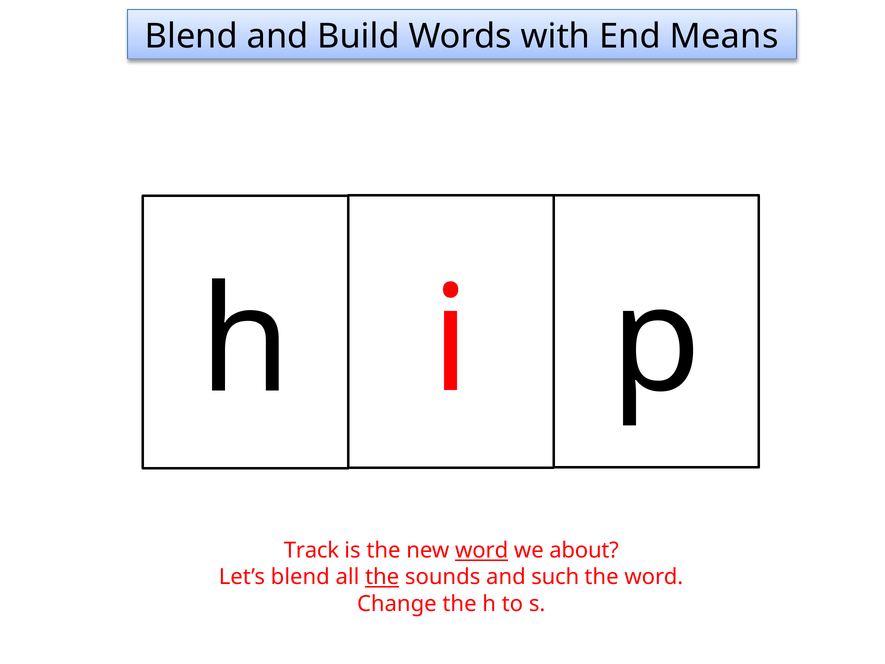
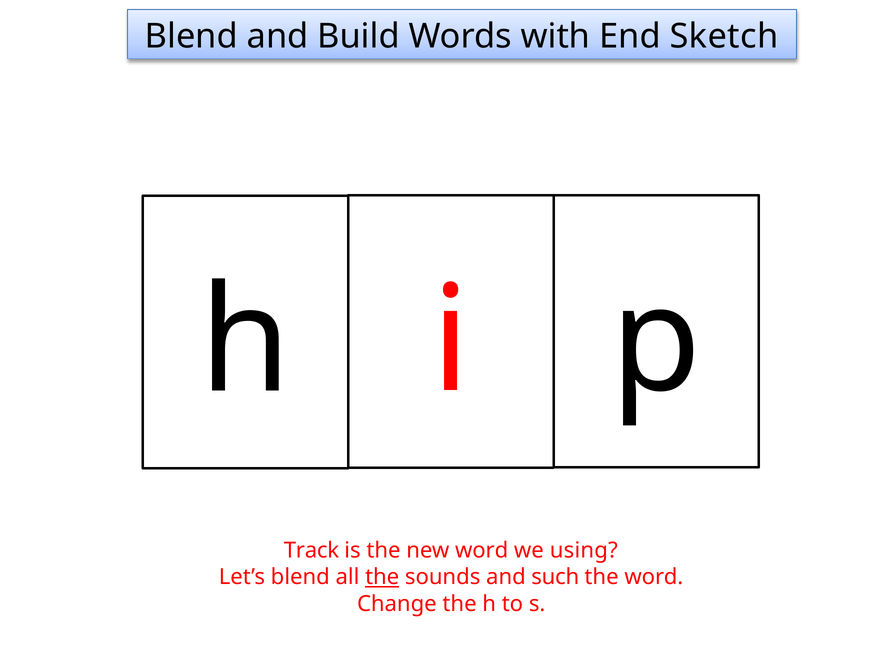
Means: Means -> Sketch (724, 37)
word underline: present -> none (482, 550)
about: about -> using (584, 550)
